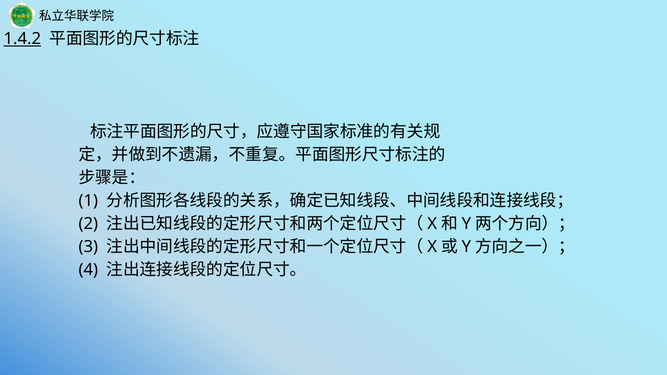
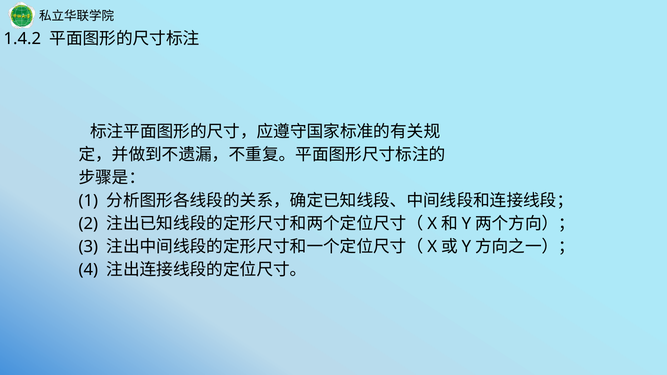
1.4.2 underline: present -> none (22, 39)
